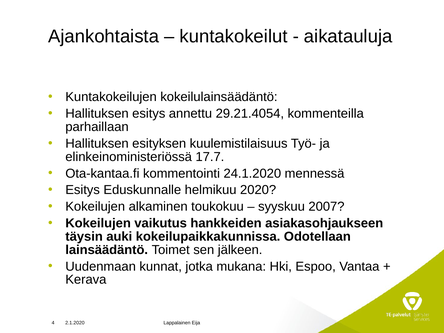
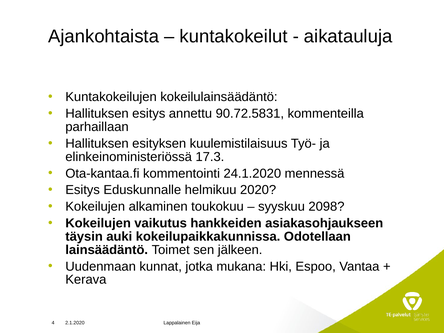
29.21.4054: 29.21.4054 -> 90.72.5831 (250, 114)
17.7: 17.7 -> 17.3 (210, 157)
2007: 2007 -> 2098 (326, 207)
